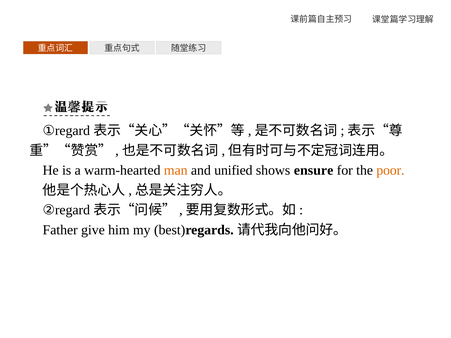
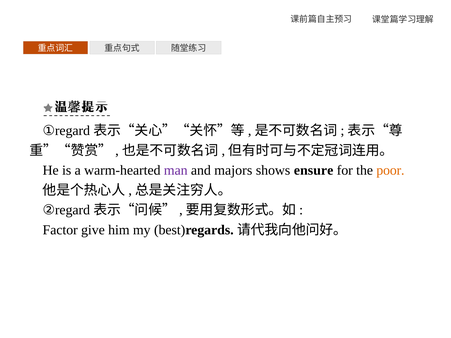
man colour: orange -> purple (176, 171)
unified: unified -> majors (233, 171)
Father: Father -> Factor (60, 230)
